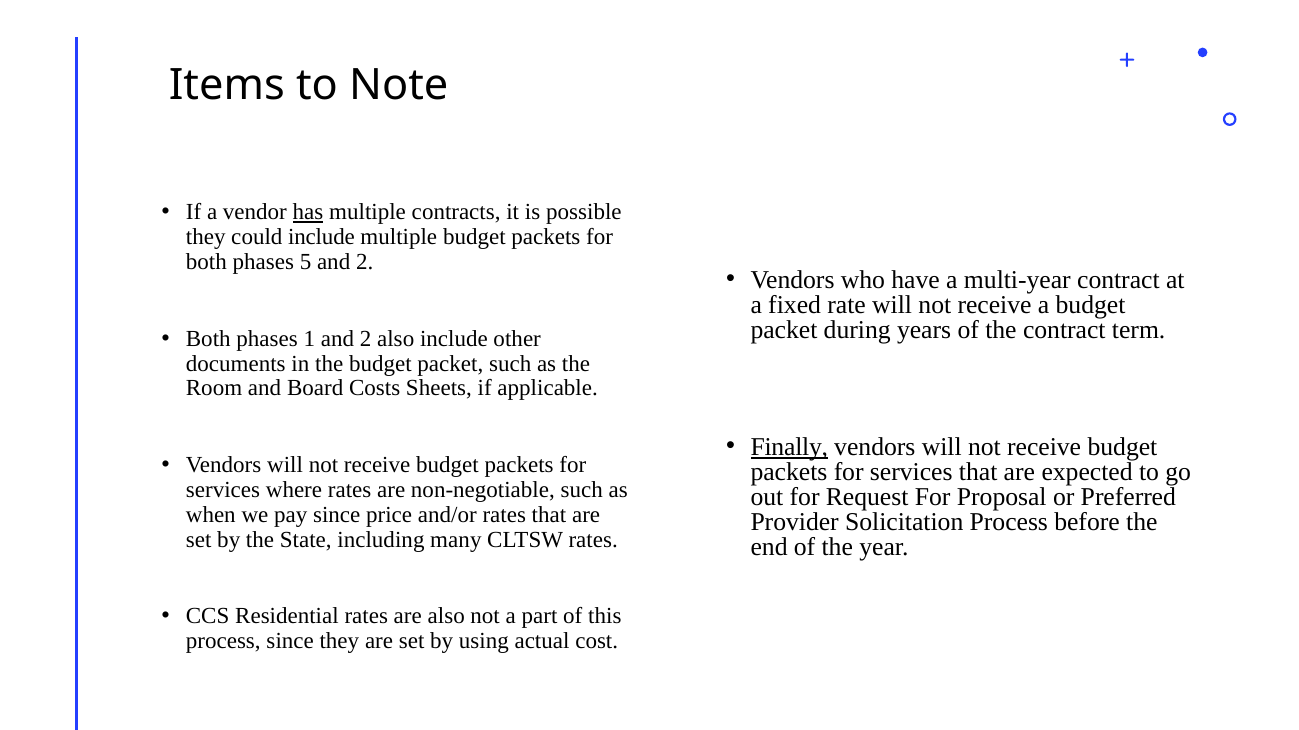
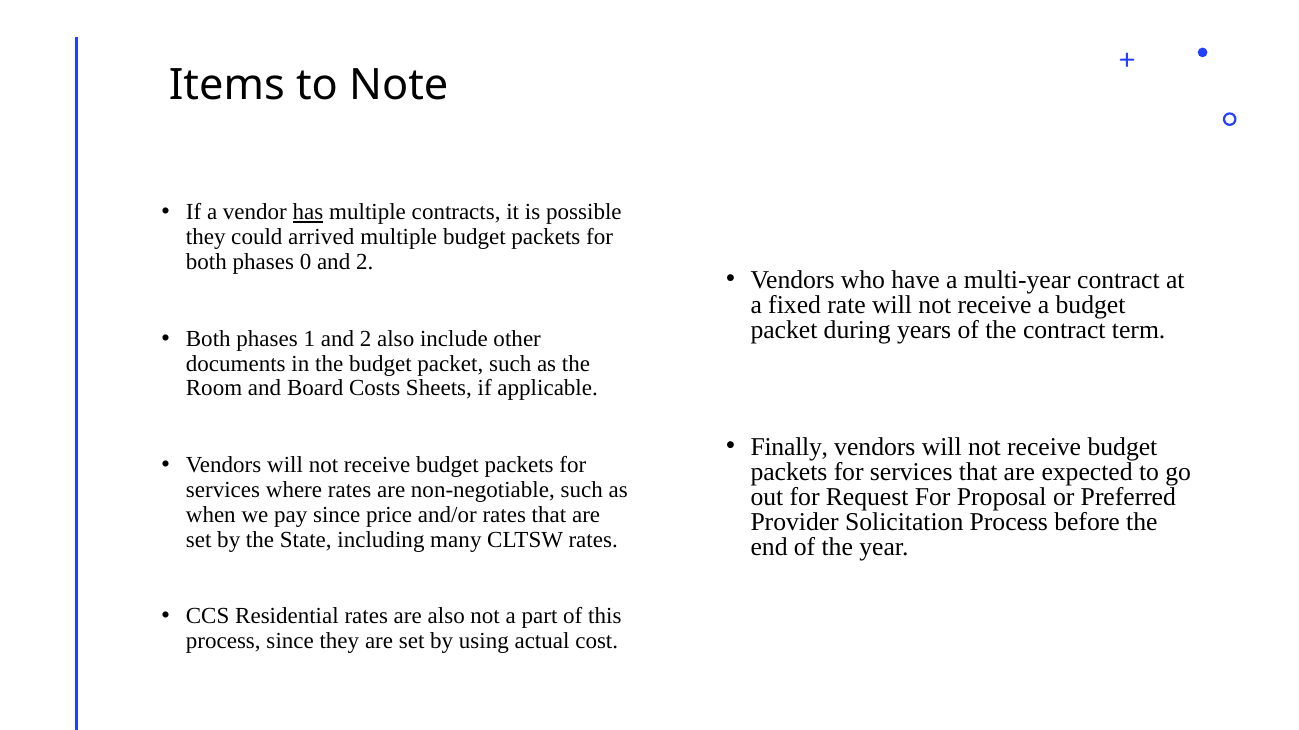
could include: include -> arrived (321, 237)
5: 5 -> 0 (306, 262)
Finally underline: present -> none (789, 447)
